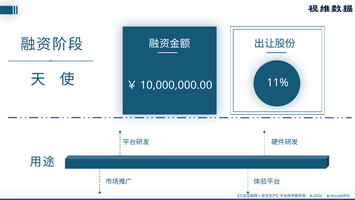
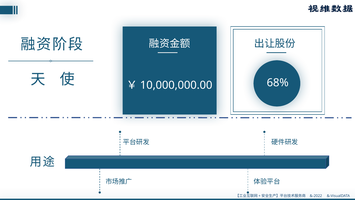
11%: 11% -> 68% (278, 83)
